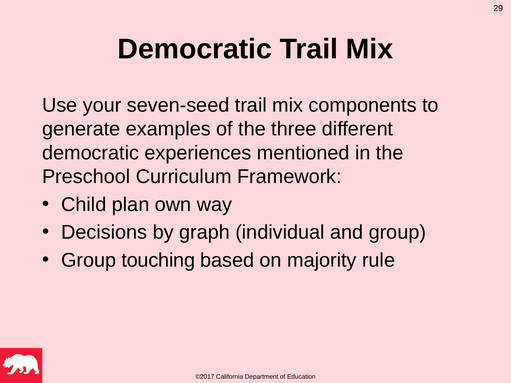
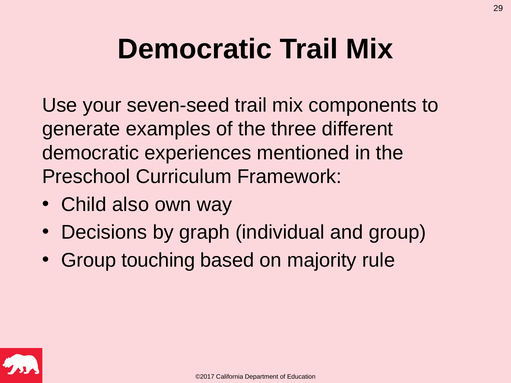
plan: plan -> also (131, 205)
